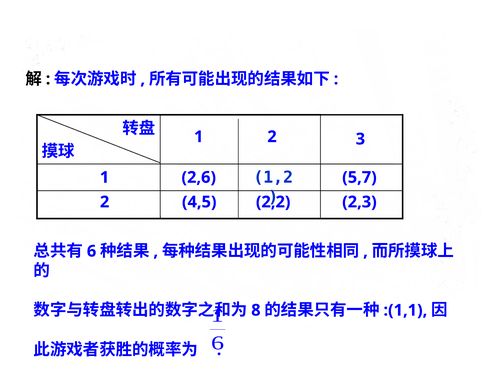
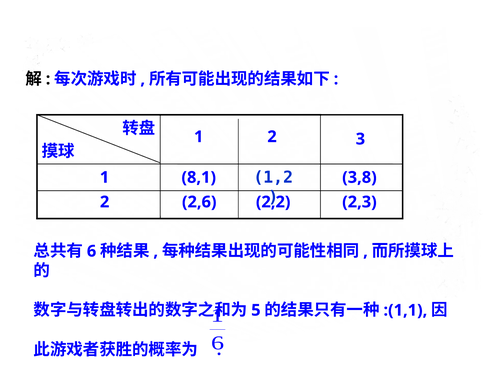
2,6: 2,6 -> 8,1 (199, 178)
5,7: 5,7 -> 3,8 (359, 178)
4,5: 4,5 -> 2,6 (199, 202)
8: 8 -> 5 (256, 311)
